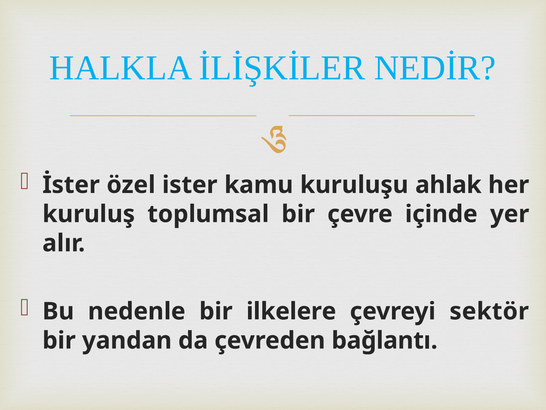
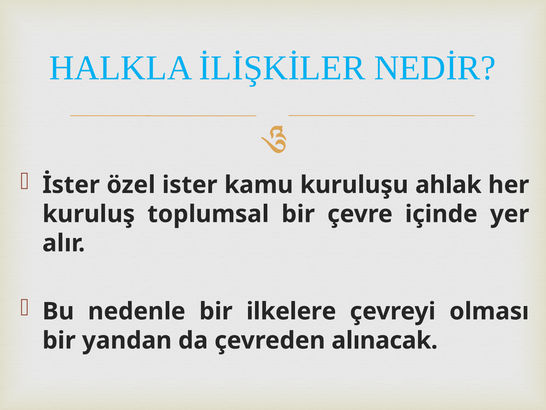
sektör: sektör -> olması (489, 311)
bağlantı: bağlantı -> alınacak (385, 340)
